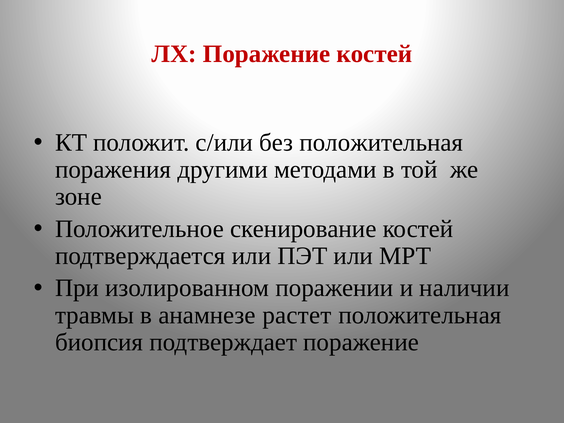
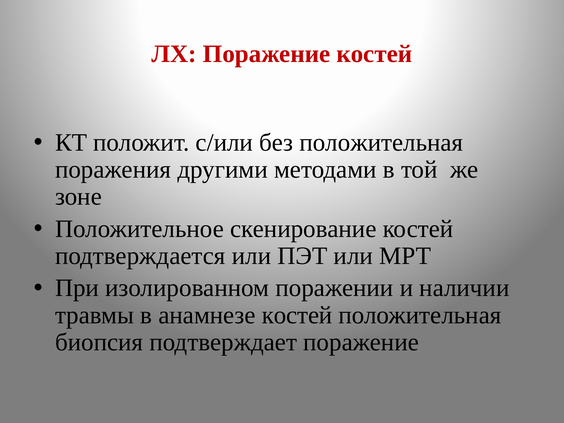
анамнезе растет: растет -> костей (297, 315)
